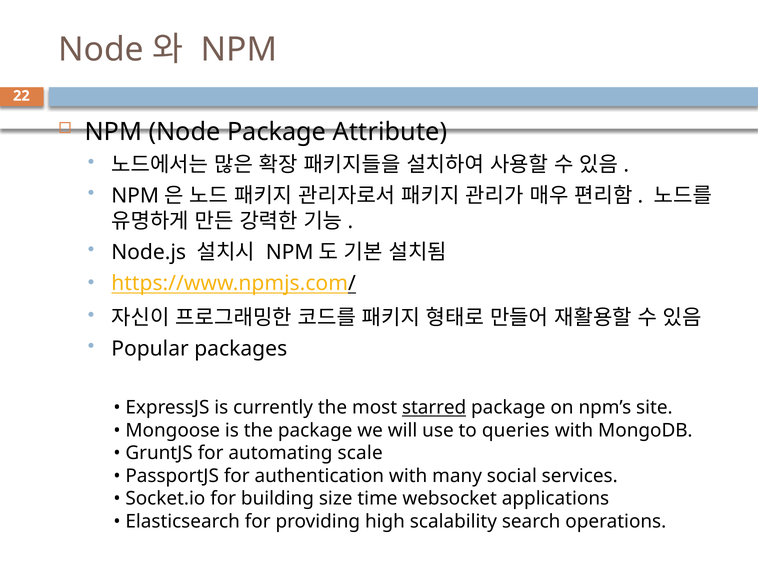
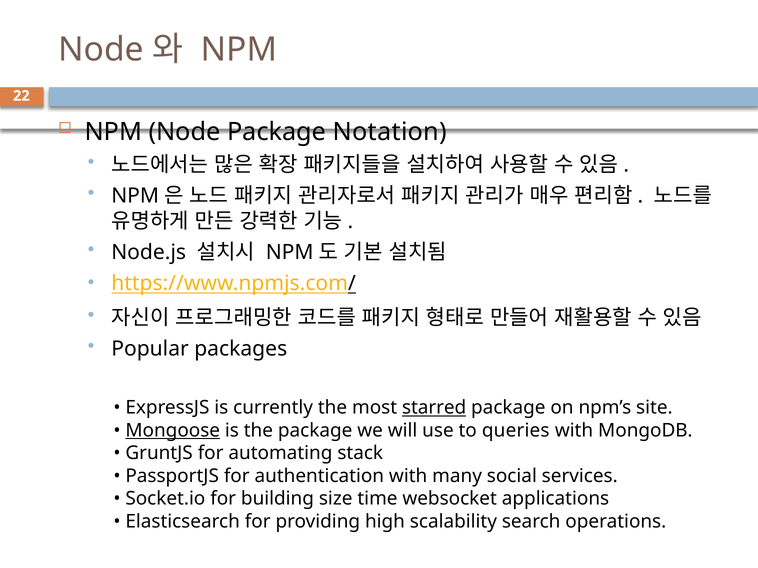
Attribute: Attribute -> Notation (390, 132)
Mongoose underline: none -> present (173, 431)
scale: scale -> stack (360, 454)
